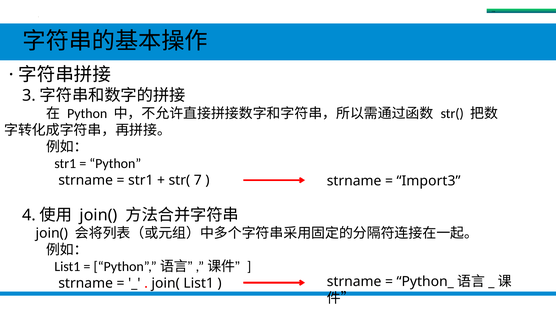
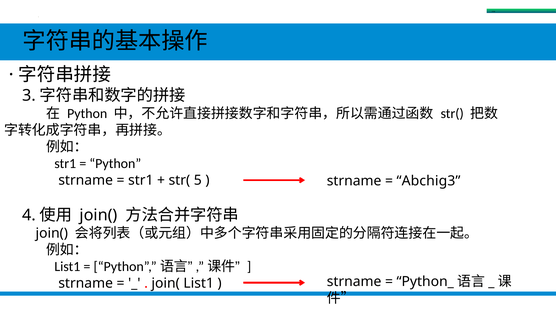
7: 7 -> 5 (198, 180)
Import3: Import3 -> Abchig3 (429, 181)
